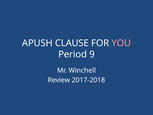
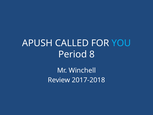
CLAUSE: CLAUSE -> CALLED (72, 43)
YOU colour: pink -> light blue (121, 43)
9: 9 -> 8 (92, 54)
